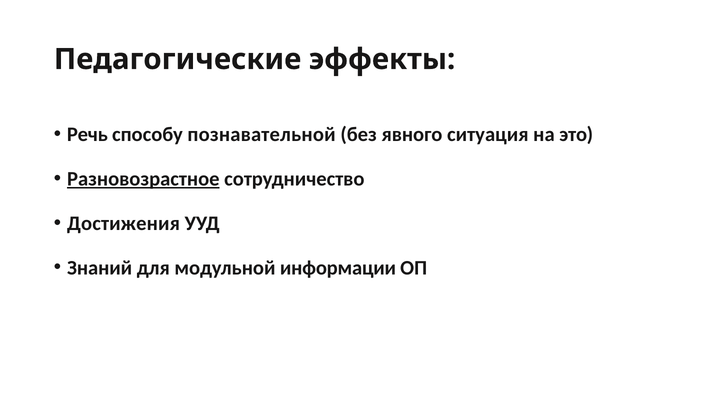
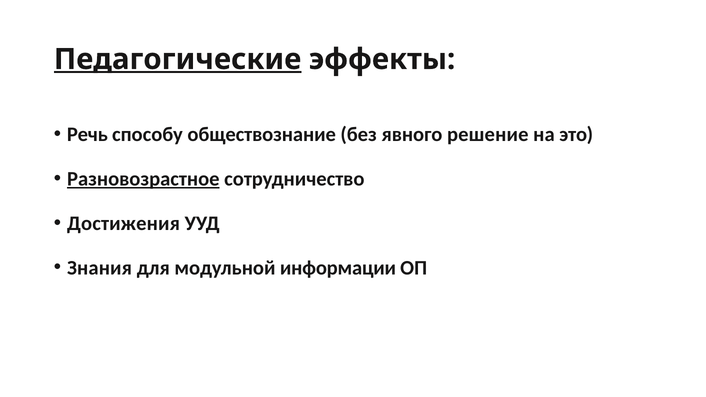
Педагогические underline: none -> present (178, 59)
познавательной: познавательной -> обществознание (262, 135)
ситуация: ситуация -> решение (488, 135)
Знаний: Знаний -> Знания (100, 268)
